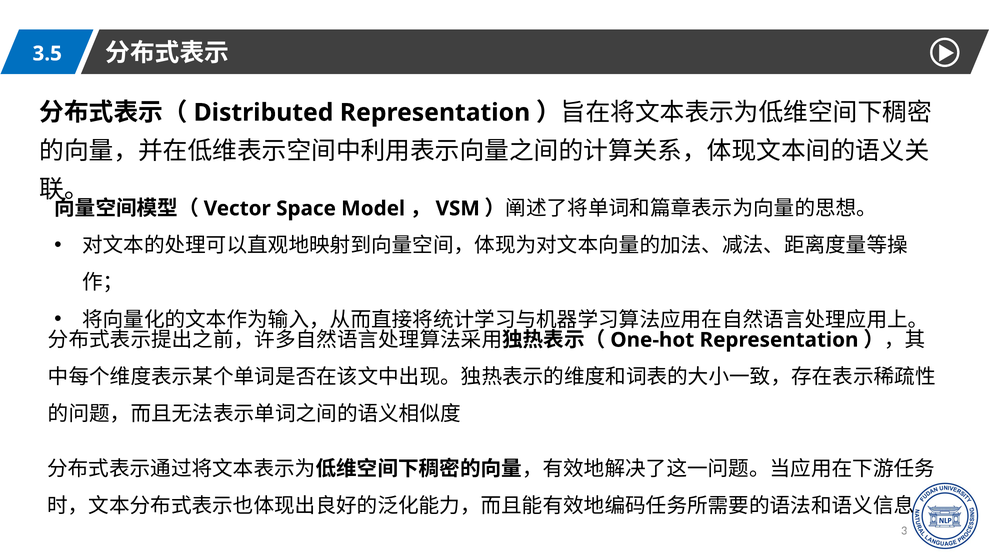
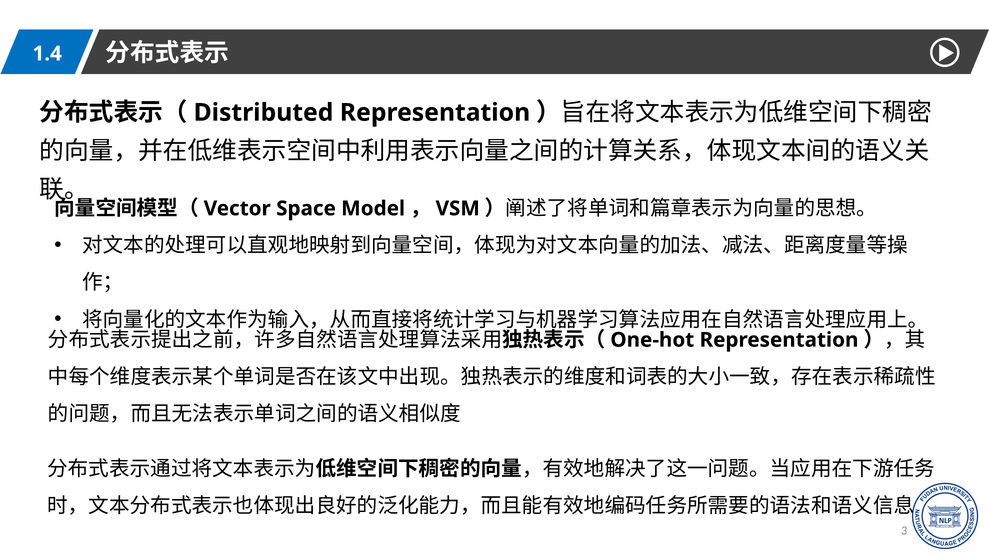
3.5: 3.5 -> 1.4 (47, 54)
